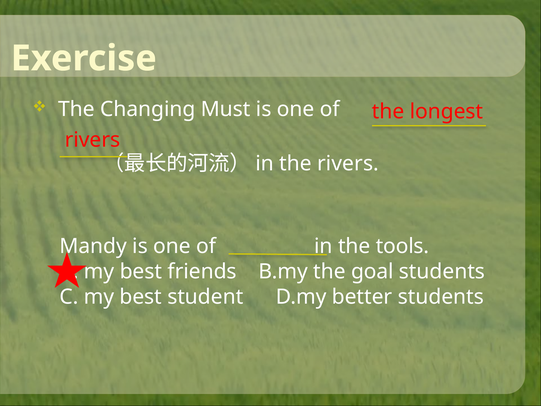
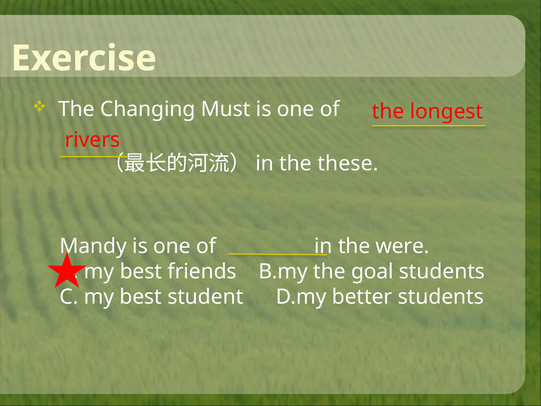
the rivers: rivers -> these (348, 163)
tools: tools -> were (403, 246)
